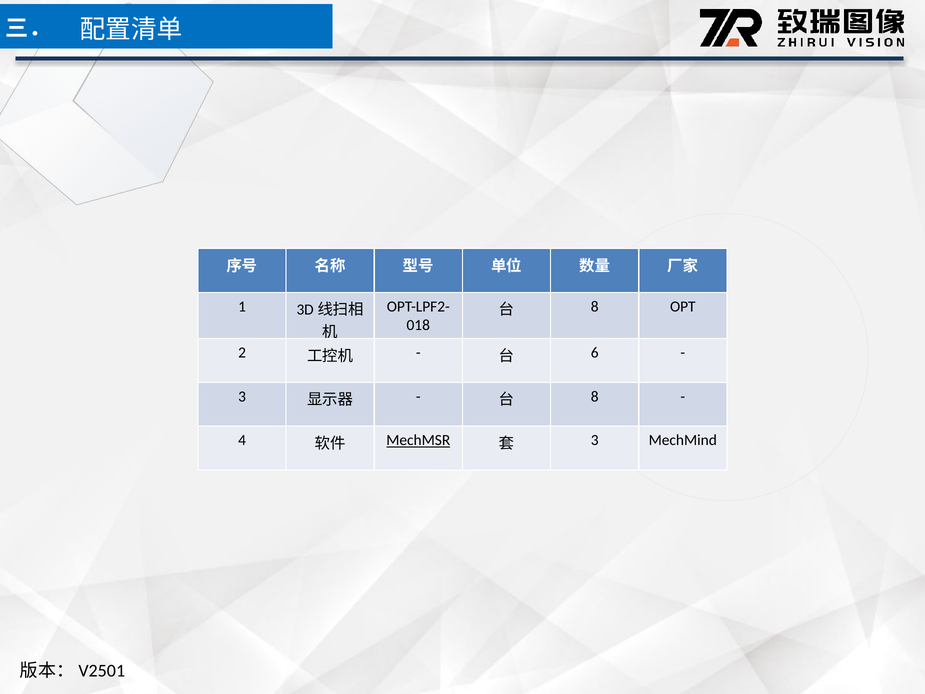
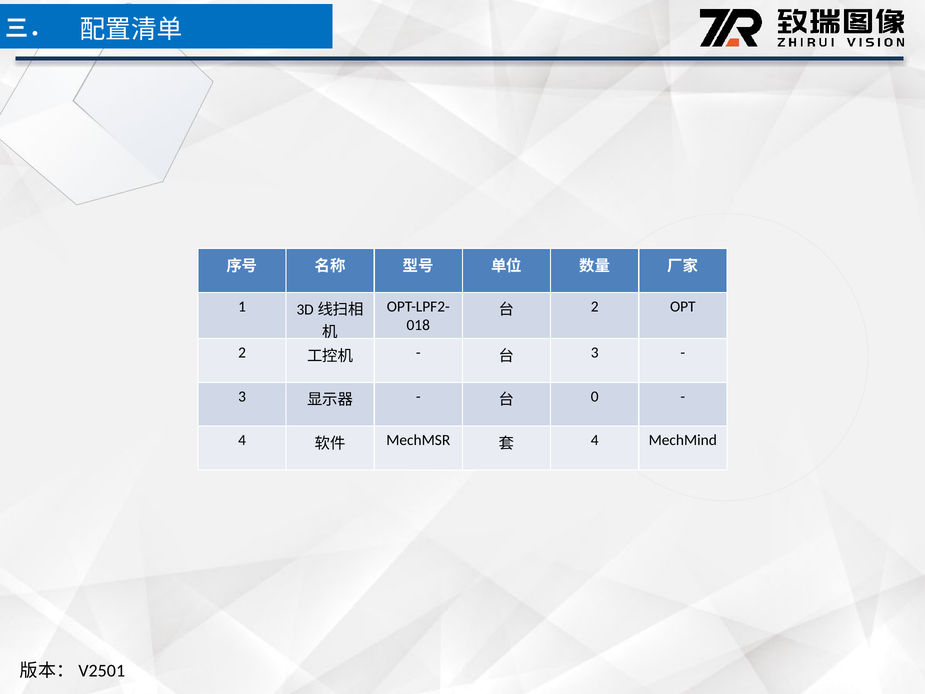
8: 8 -> 2 (595, 306)
6: 6 -> 3 (595, 353)
8: 8 -> 0 (595, 396)
MechMSR underline: present -> none (418, 440)
3: 3 -> 4 (595, 440)
